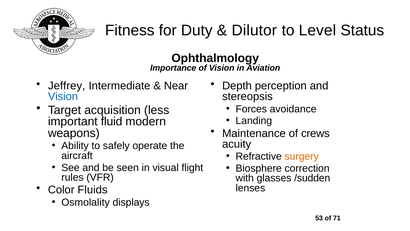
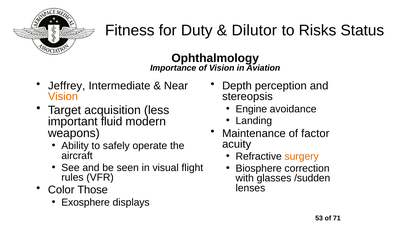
Level: Level -> Risks (318, 31)
Vision colour: blue -> orange (63, 96)
Forces: Forces -> Engine (251, 109)
crews: crews -> factor (315, 133)
Fluids: Fluids -> Those (93, 190)
Osmolality: Osmolality -> Exosphere (86, 202)
